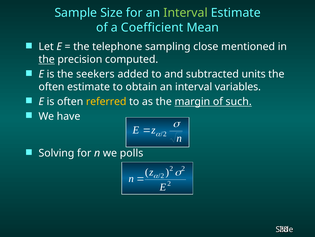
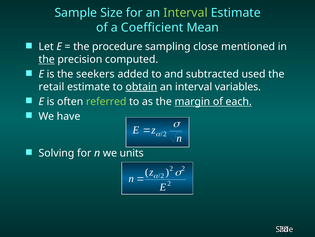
telephone: telephone -> procedure (117, 47)
units: units -> used (254, 74)
often: often -> retail (51, 87)
obtain underline: none -> present (141, 87)
referred colour: yellow -> light green (106, 101)
such: such -> each (239, 101)
polls: polls -> units (132, 153)
